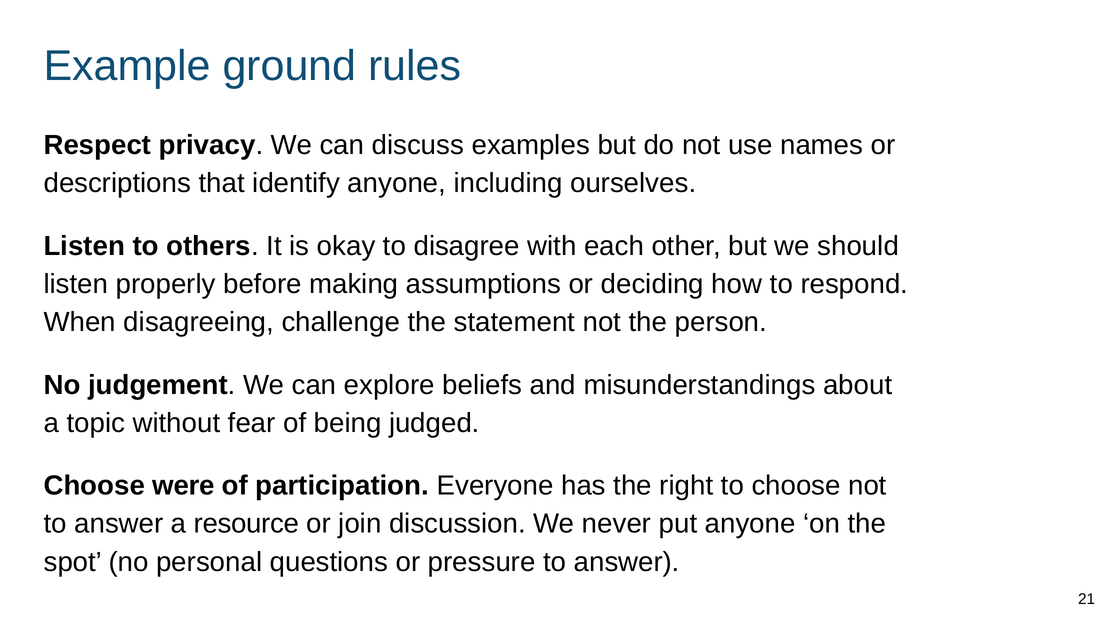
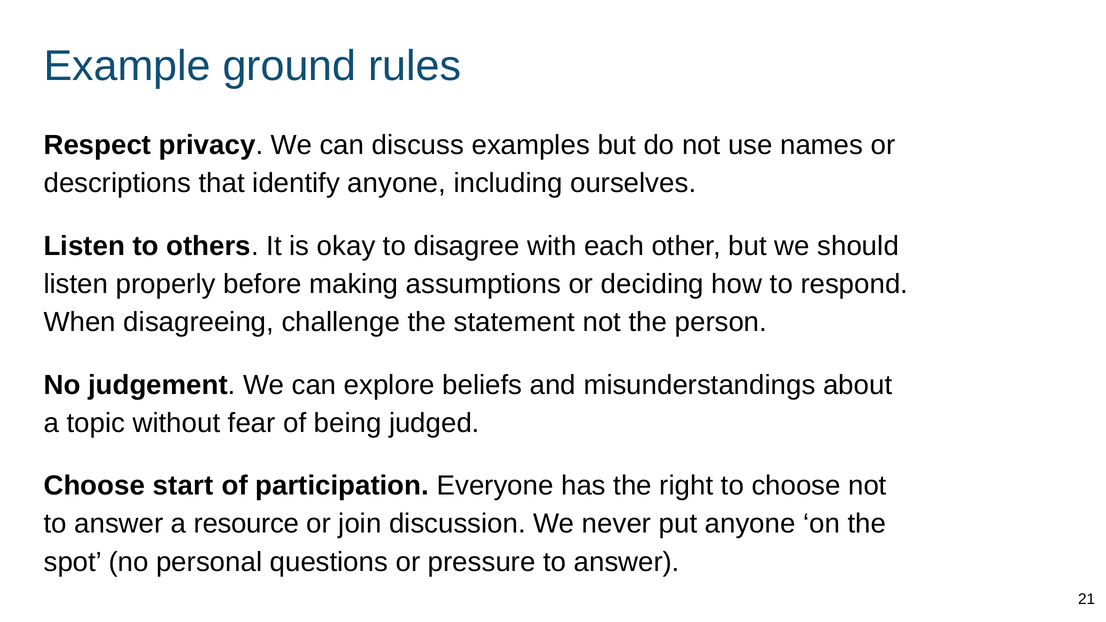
were: were -> start (183, 486)
